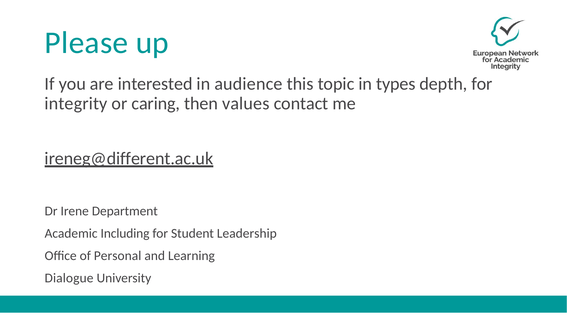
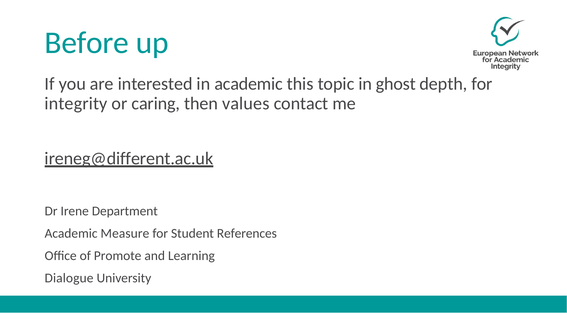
Please: Please -> Before (87, 43)
in audience: audience -> academic (249, 84)
types: types -> ghost (396, 84)
Including: Including -> Measure (125, 233)
Leadership: Leadership -> References (247, 233)
Personal: Personal -> Promote (118, 256)
